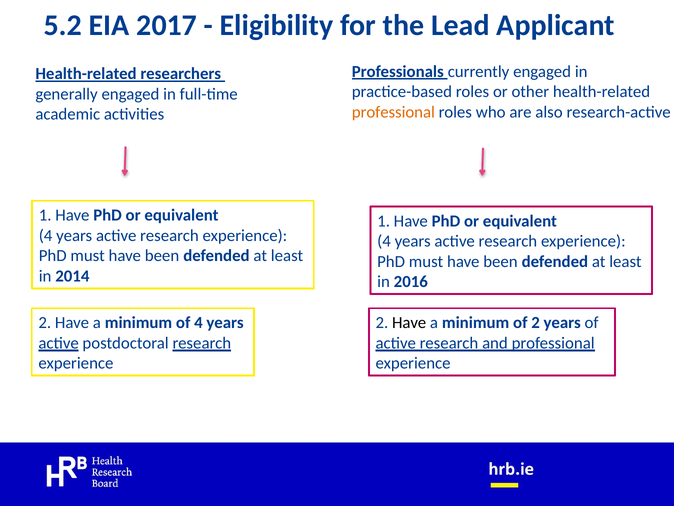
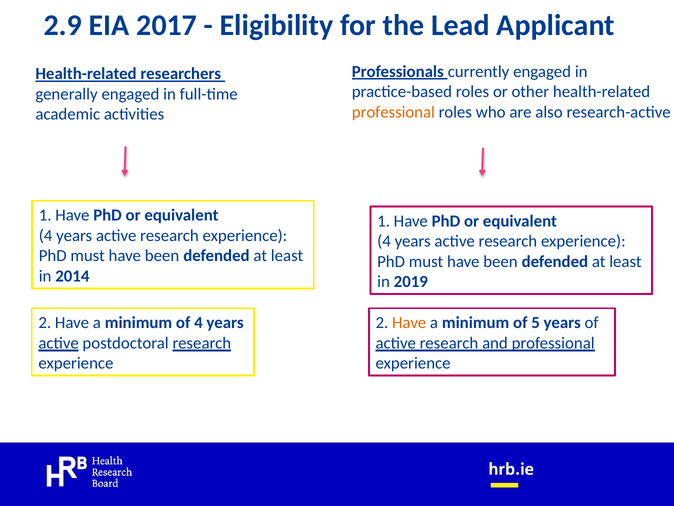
5.2: 5.2 -> 2.9 (63, 25)
2016: 2016 -> 2019 (411, 282)
Have colour: black -> orange (409, 323)
of 2: 2 -> 5 (536, 323)
